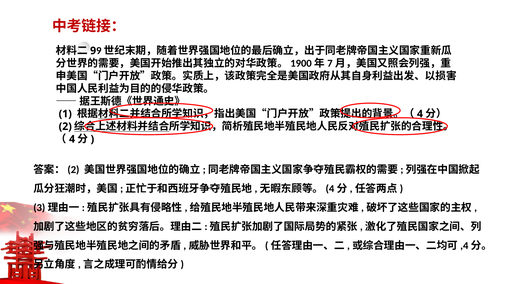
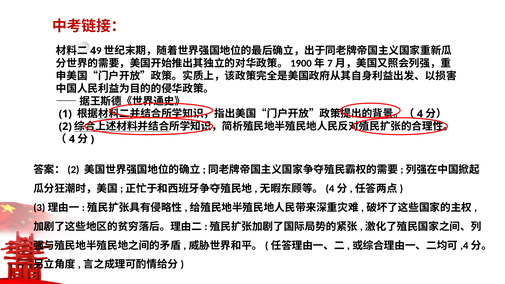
9: 9 -> 4 (93, 51)
